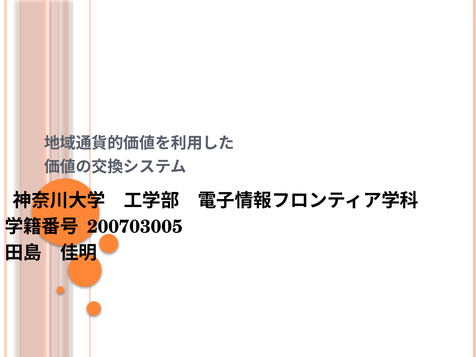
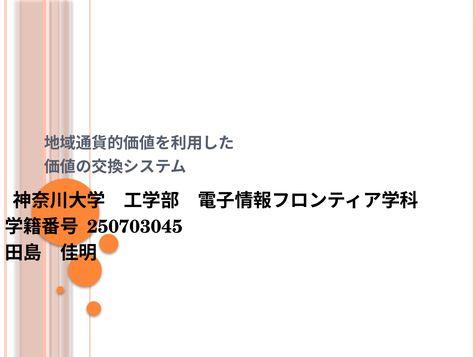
200703005: 200703005 -> 250703045 (135, 227)
